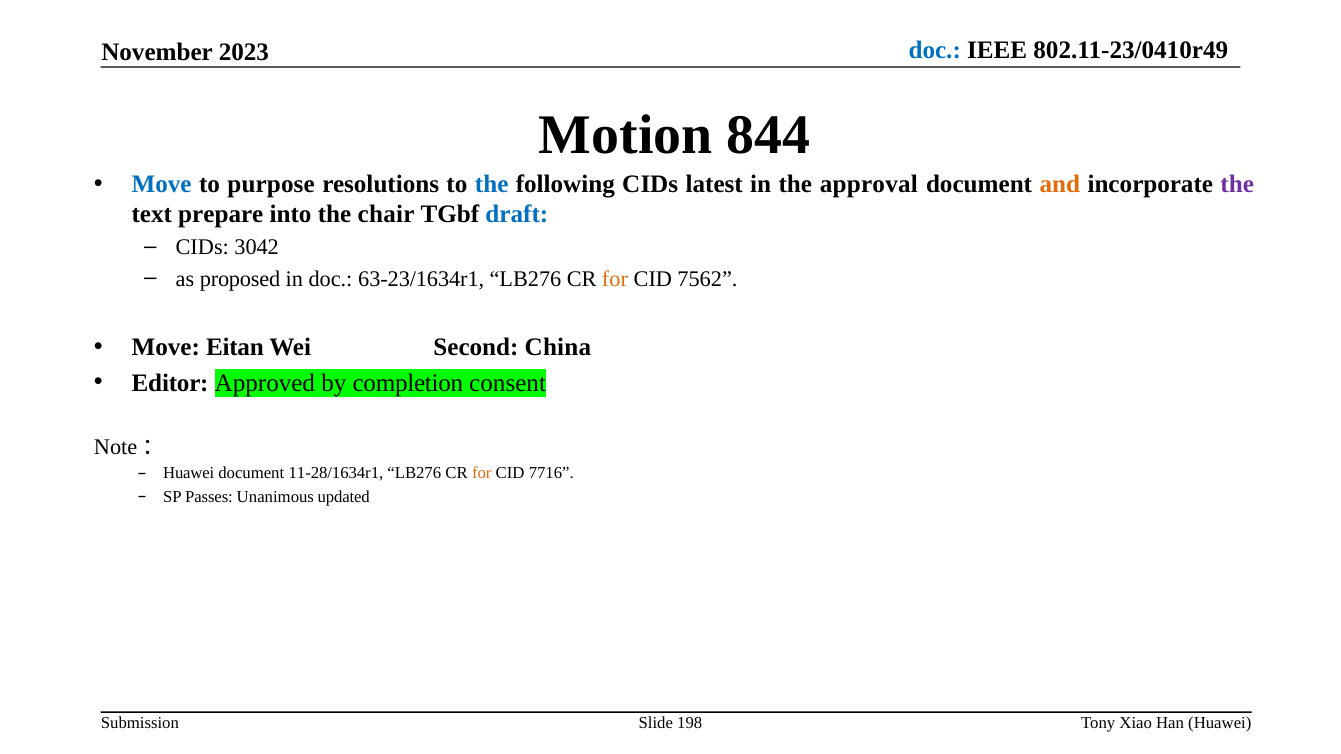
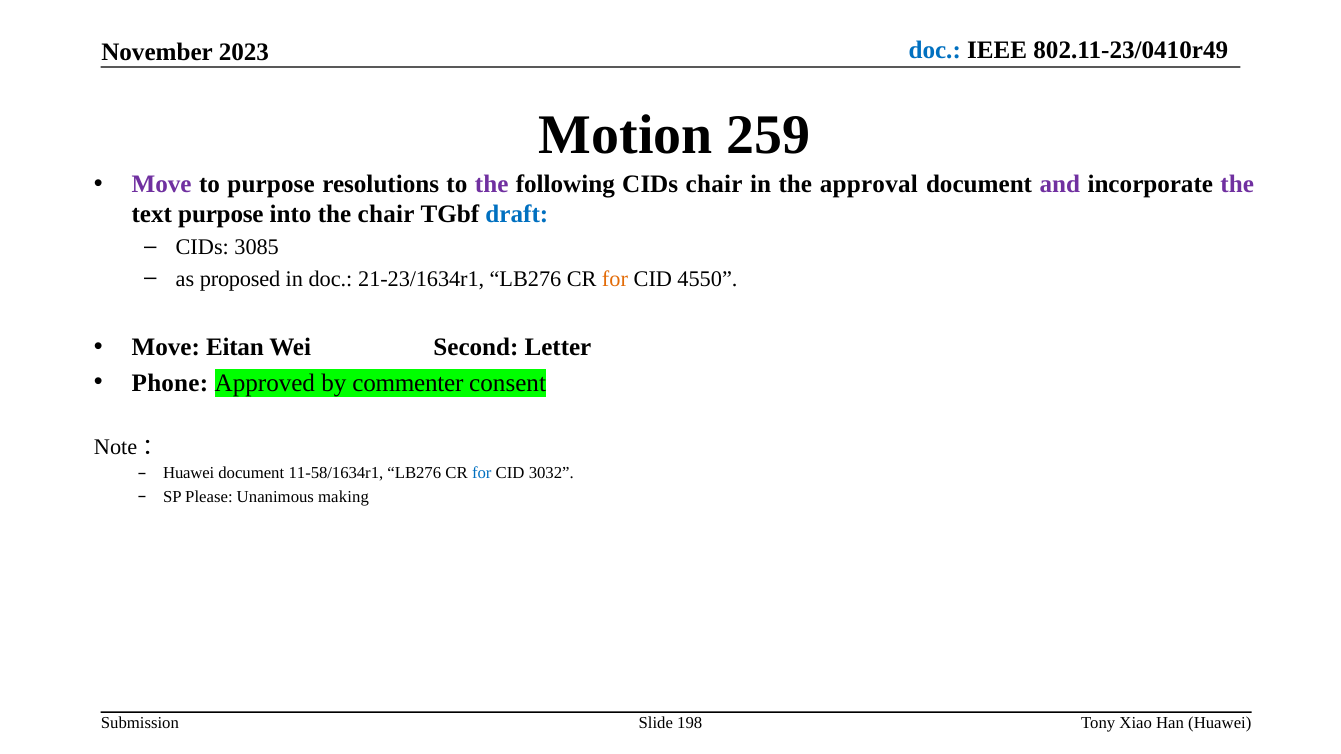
844: 844 -> 259 (768, 135)
Move colour: blue -> purple (162, 185)
the colour: blue -> purple (492, 185)
CIDs latest: latest -> chair (714, 185)
and colour: orange -> purple (1060, 185)
text prepare: prepare -> purpose (221, 215)
3042: 3042 -> 3085 (257, 247)
63-23/1634r1: 63-23/1634r1 -> 21-23/1634r1 (421, 279)
7562: 7562 -> 4550 (707, 279)
China: China -> Letter (558, 348)
Editor: Editor -> Phone (170, 383)
completion: completion -> commenter (408, 383)
11-28/1634r1: 11-28/1634r1 -> 11-58/1634r1 (336, 473)
for colour: orange -> blue (482, 473)
7716: 7716 -> 3032 (551, 473)
Passes: Passes -> Please (209, 497)
updated: updated -> making (344, 497)
